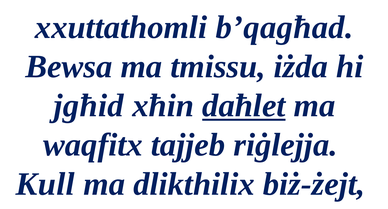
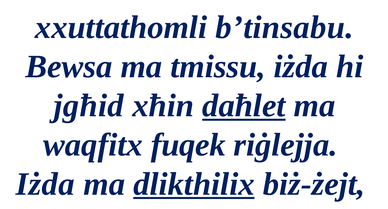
b’qagħad: b’qagħad -> b’tinsabu (284, 27)
tajjeb: tajjeb -> fuqek (188, 145)
Kull: Kull -> Iżda (45, 184)
dlikthilix underline: none -> present (194, 184)
